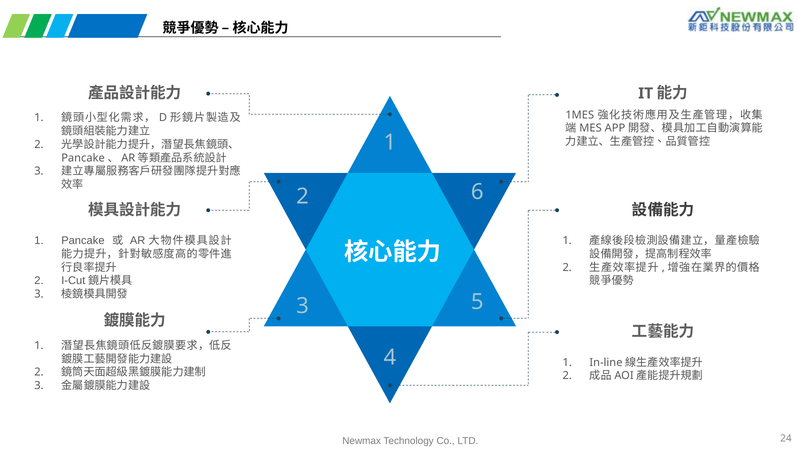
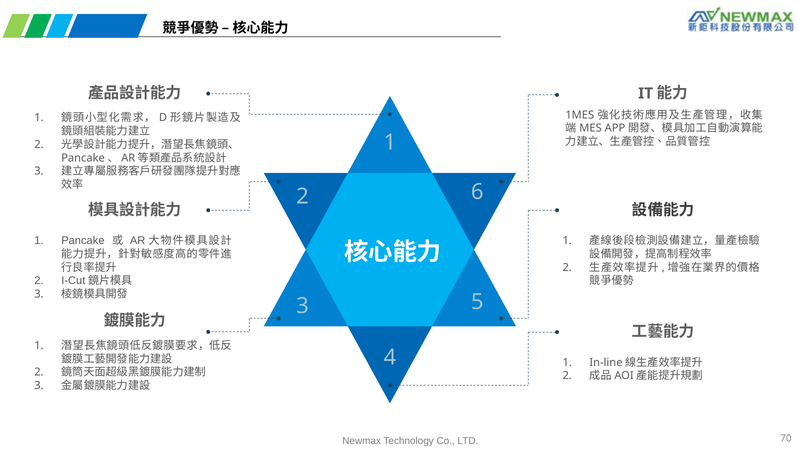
24: 24 -> 70 (786, 438)
